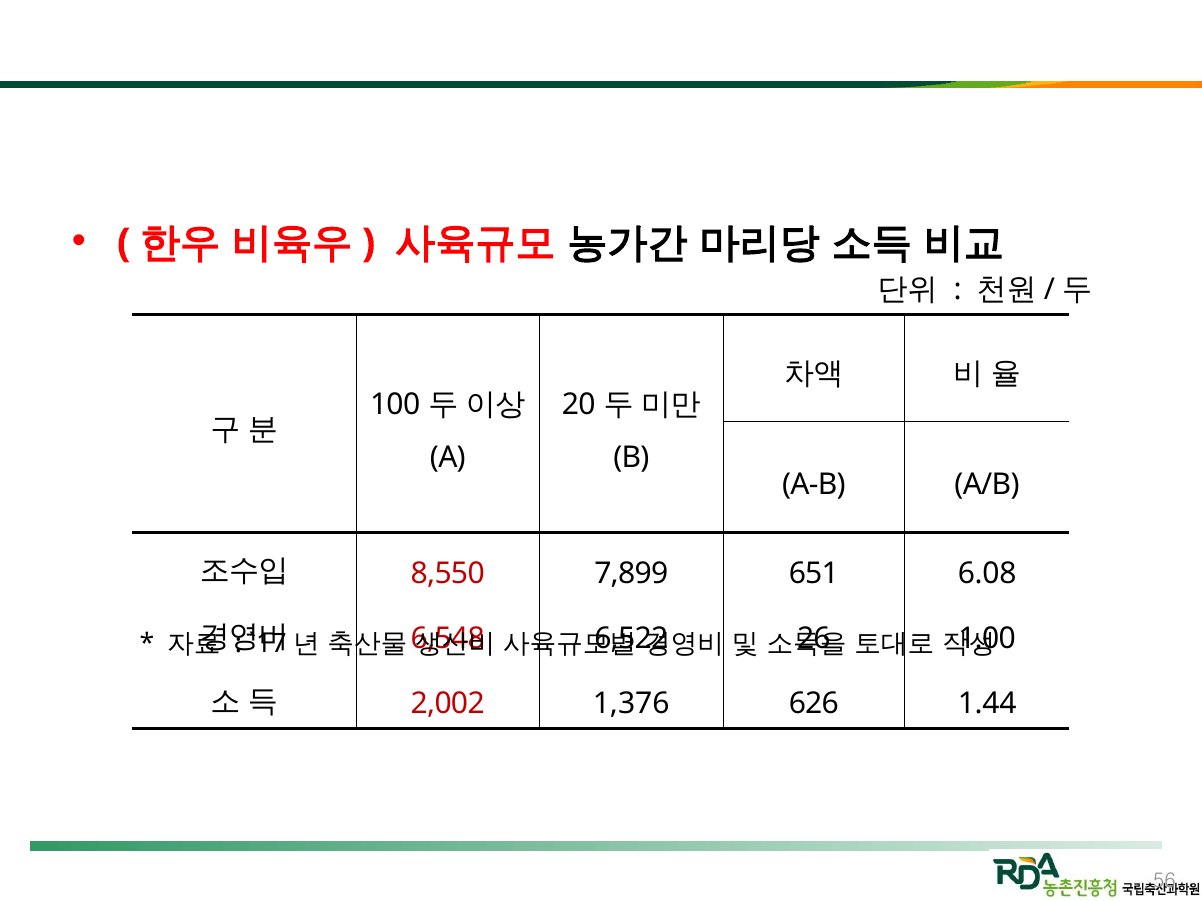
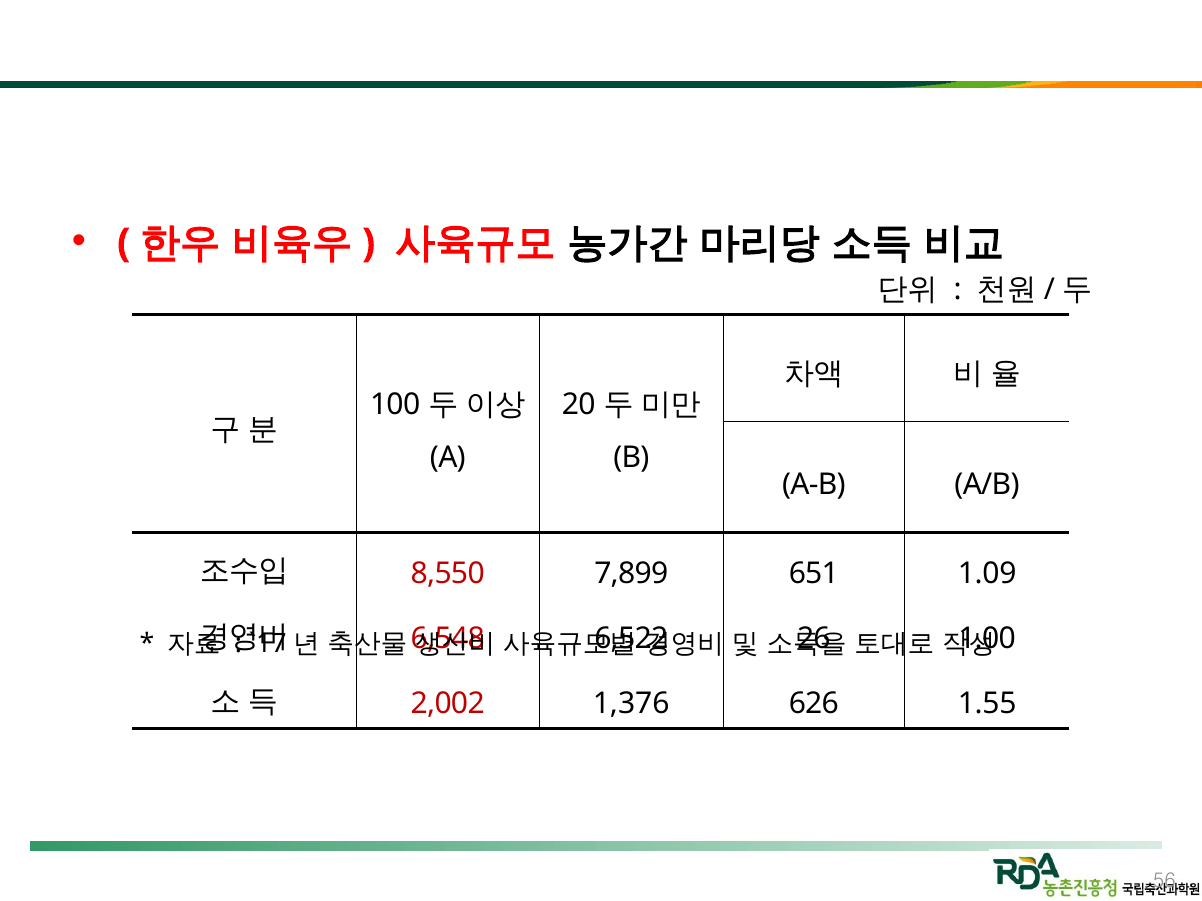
6.08: 6.08 -> 1.09 (987, 573)
1.44: 1.44 -> 1.55 (987, 704)
